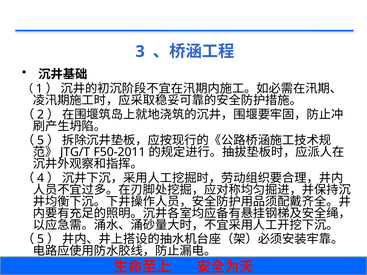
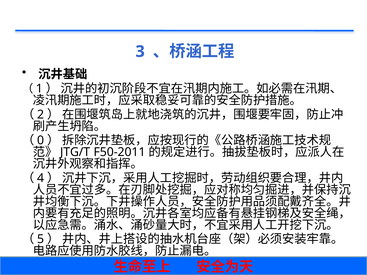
5: 5 -> 0 (41, 141)
